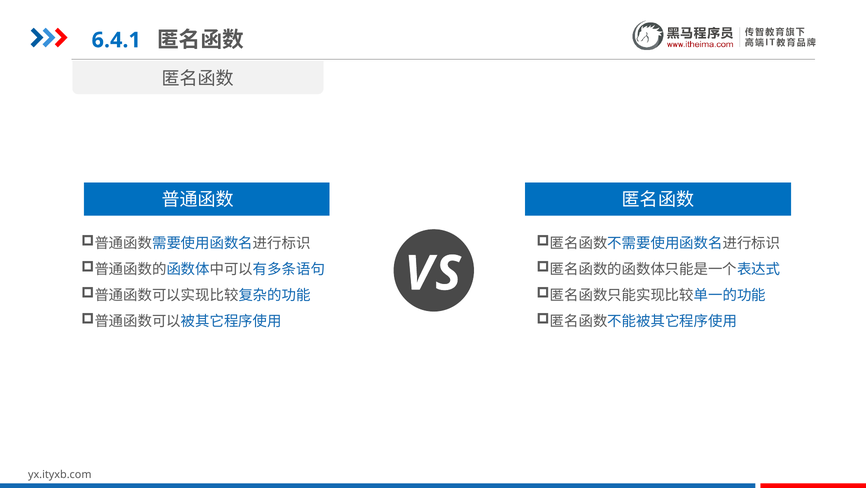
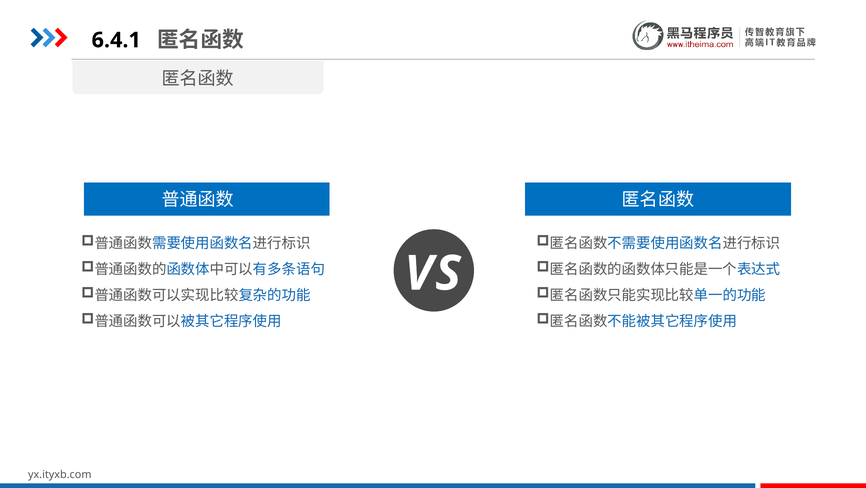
6.4.1 colour: blue -> black (116, 40)
